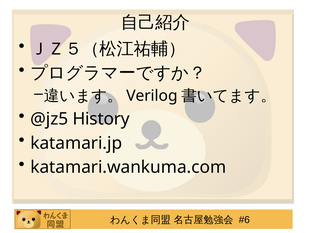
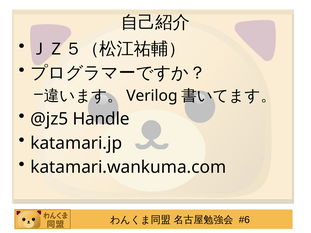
History: History -> Handle (101, 119)
